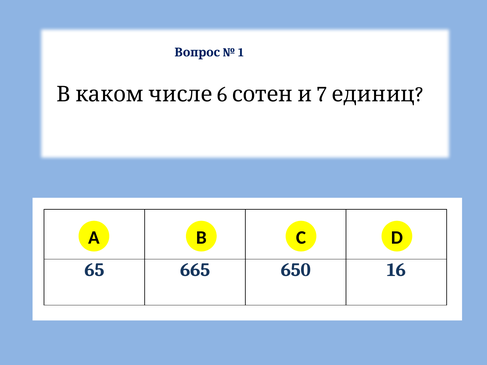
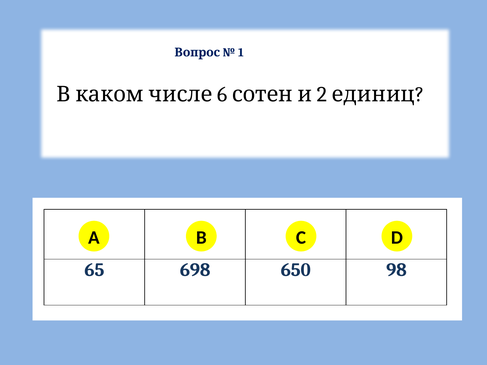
7: 7 -> 2 (322, 94)
665: 665 -> 698 (195, 270)
16: 16 -> 98 (396, 270)
